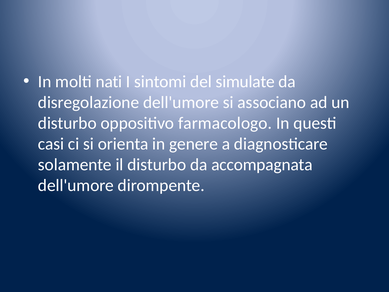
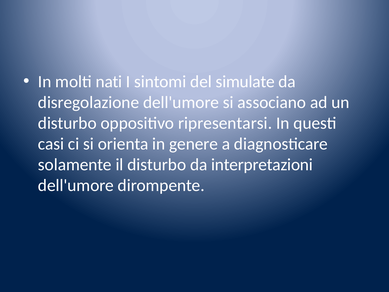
farmacologo: farmacologo -> ripresentarsi (225, 123)
accompagnata: accompagnata -> interpretazioni (262, 165)
